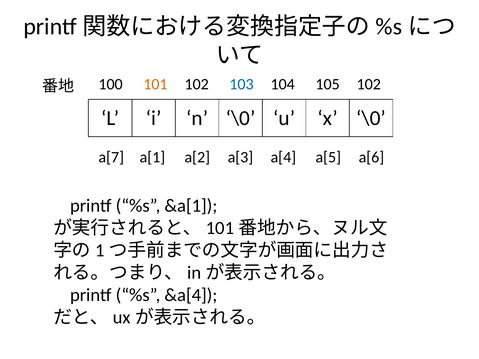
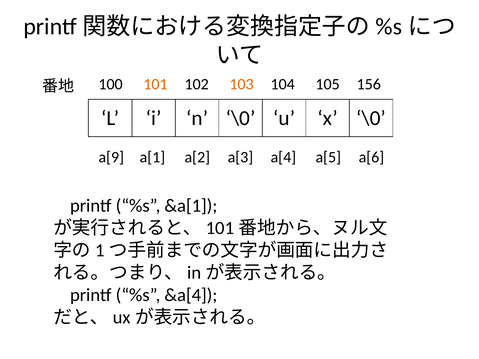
103 colour: blue -> orange (242, 84)
105 102: 102 -> 156 (369, 84)
a[7: a[7 -> a[9 (111, 157)
